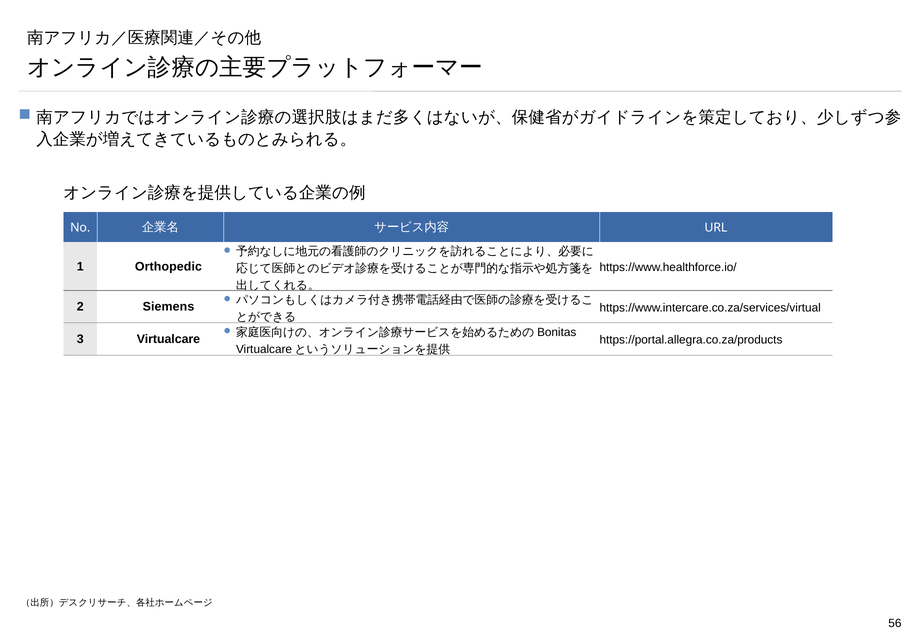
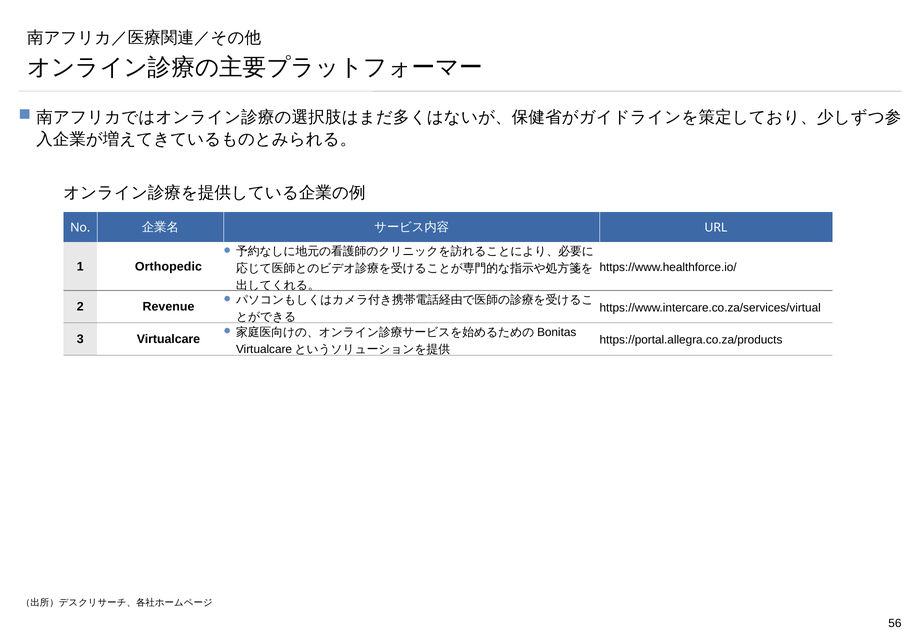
Siemens: Siemens -> Revenue (169, 307)
